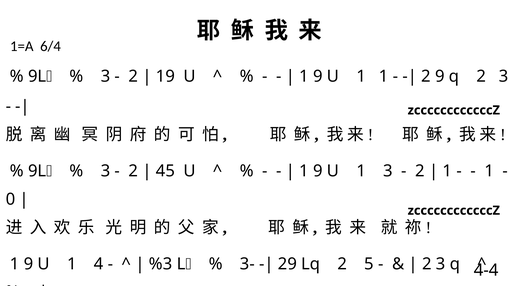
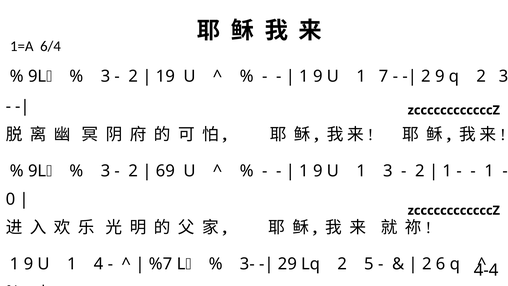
1 1: 1 -> 7 (384, 76)
45: 45 -> 69 (165, 171)
%3: %3 -> %7 (161, 264)
3: 3 -> 6 (441, 264)
